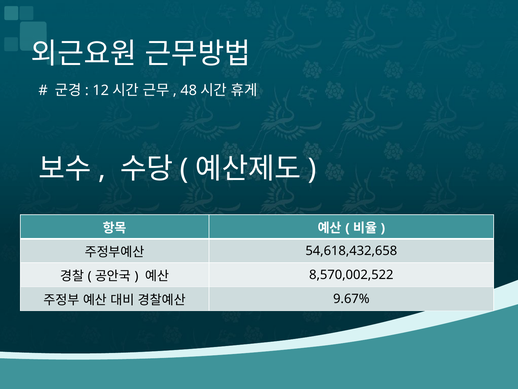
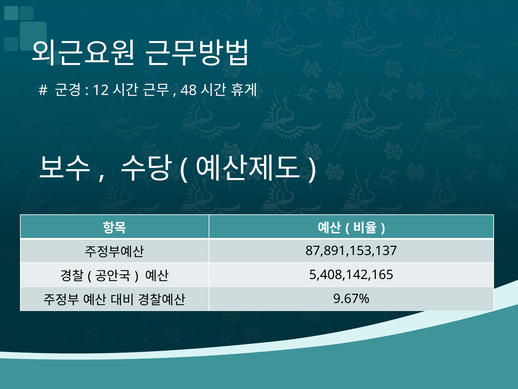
54,618,432,658: 54,618,432,658 -> 87,891,153,137 (351, 251)
8,570,002,522: 8,570,002,522 -> 5,408,142,165 (351, 275)
